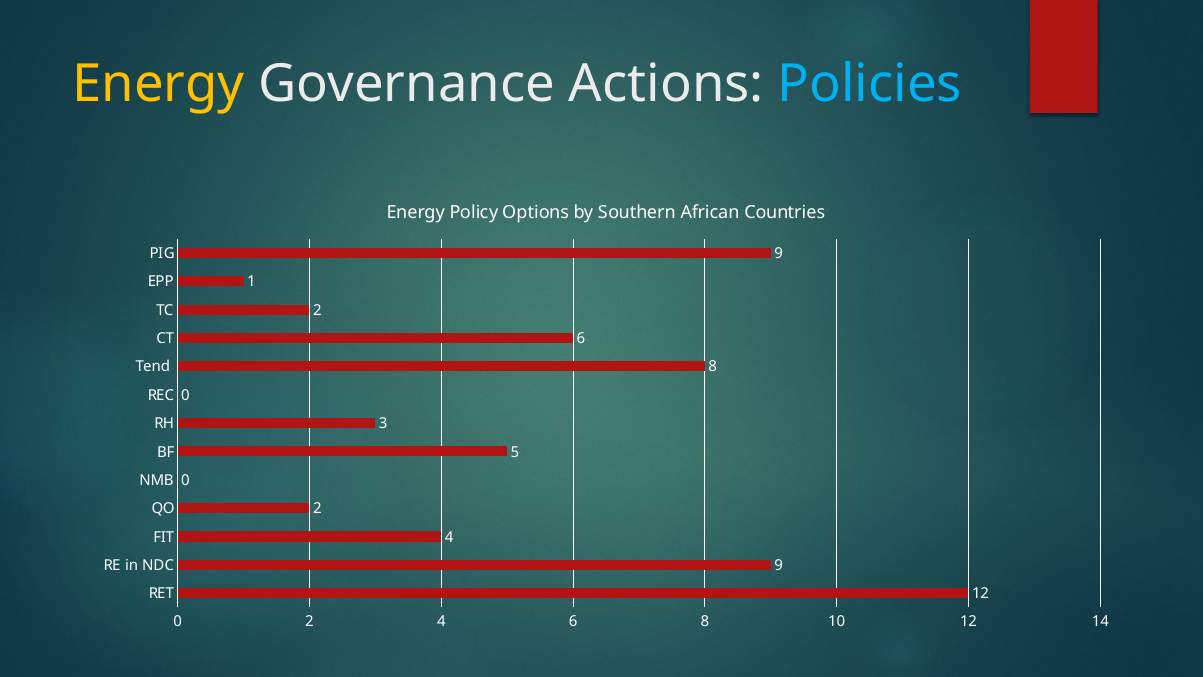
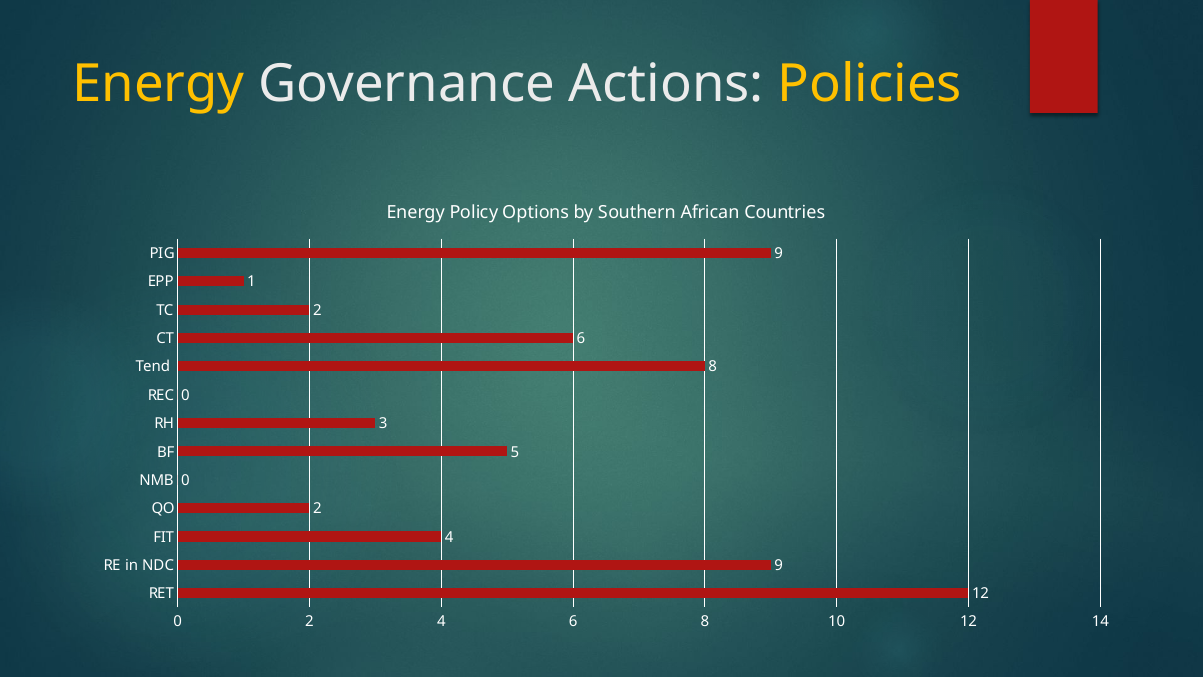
Policies colour: light blue -> yellow (870, 84)
